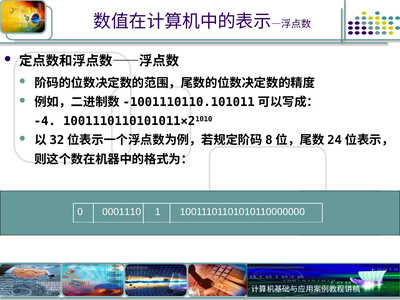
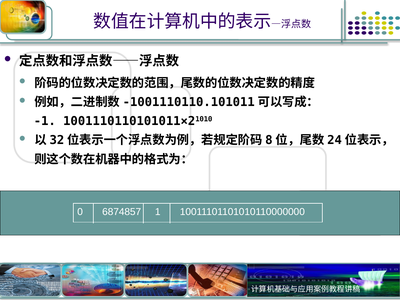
-4: -4 -> -1 (45, 121)
0001110: 0001110 -> 6874857 (122, 212)
